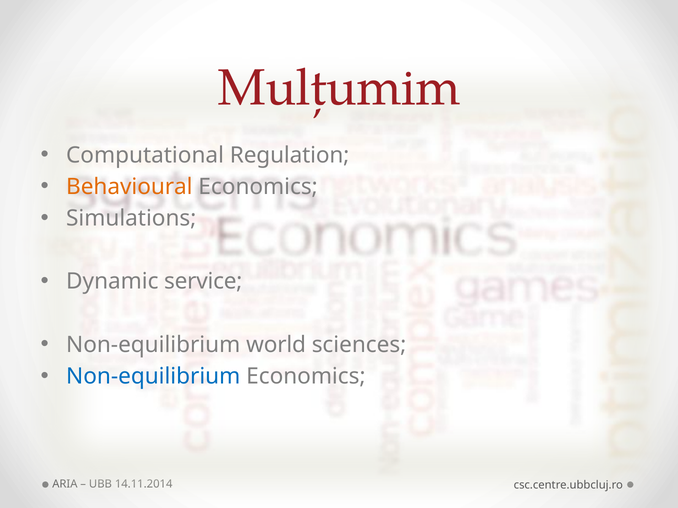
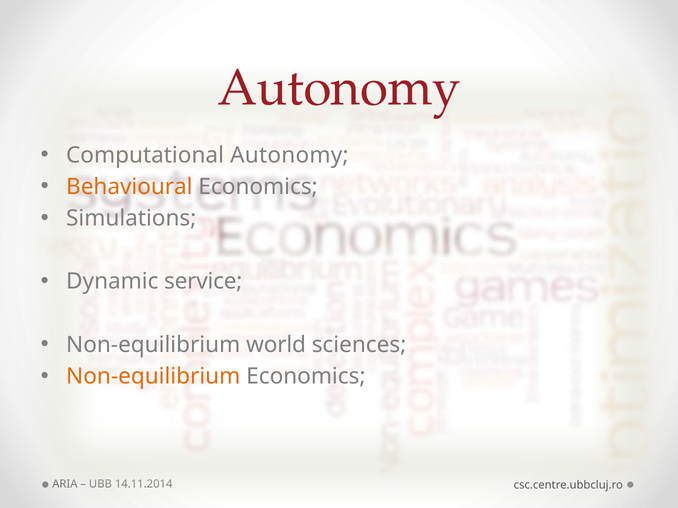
Mulţumim: Mulţumim -> Autonomy (339, 88)
Computational Regulation: Regulation -> Autonomy (289, 155)
Non-equilibrium colour: blue -> orange (153, 377)
